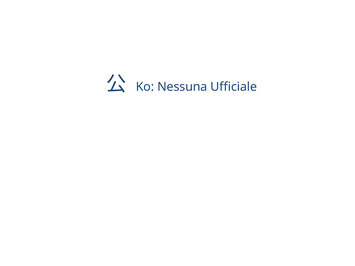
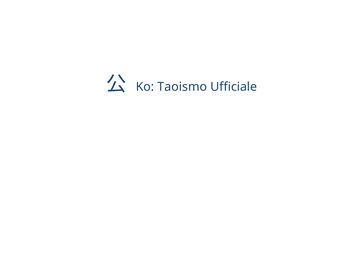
Nessuna: Nessuna -> Taoismo (182, 87)
